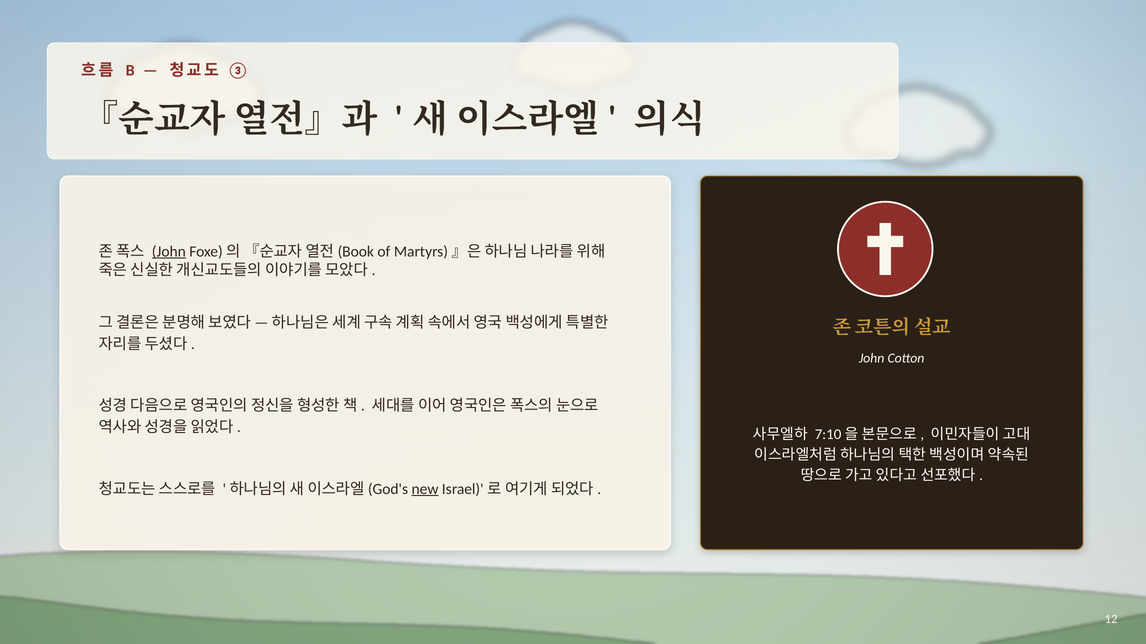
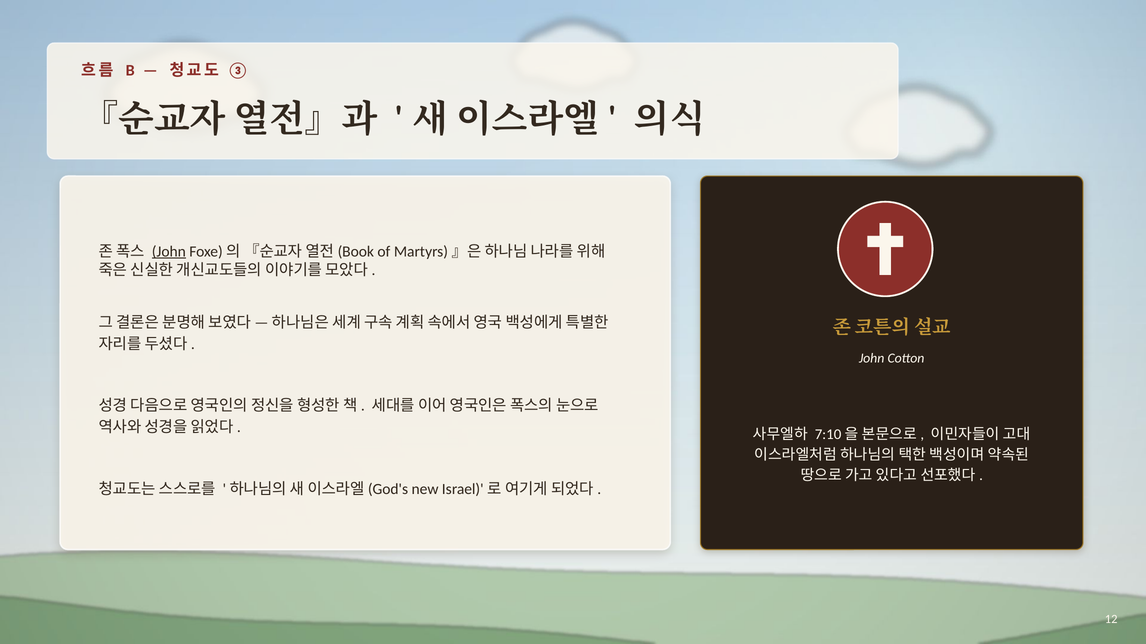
new underline: present -> none (425, 489)
